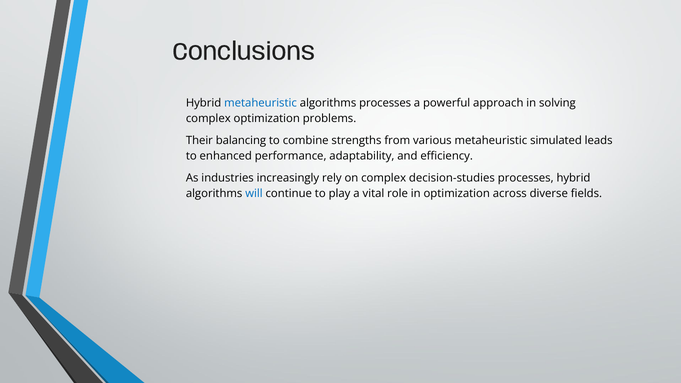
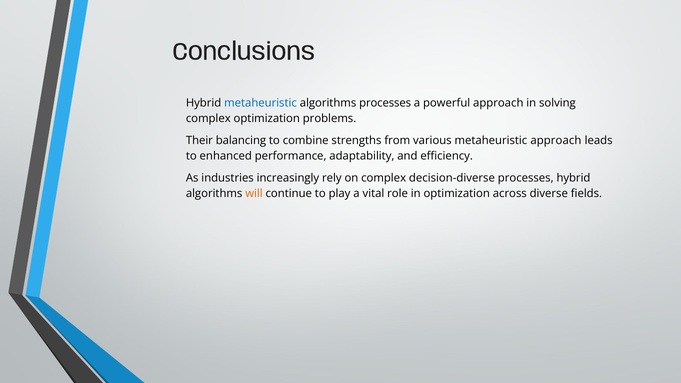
metaheuristic simulated: simulated -> approach (556, 141)
decision-studies: decision-studies -> decision-diverse (452, 178)
will colour: blue -> orange (254, 193)
